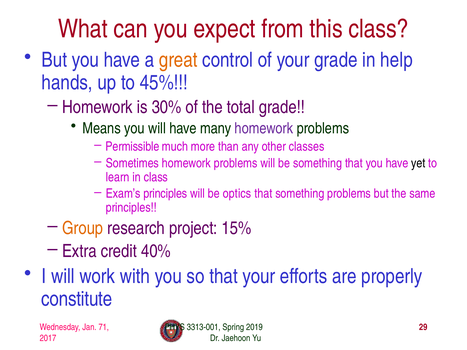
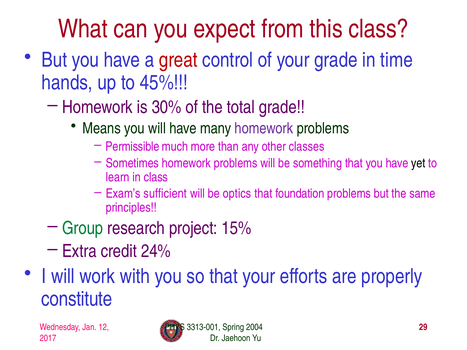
great colour: orange -> red (178, 60)
help: help -> time (397, 60)
Exam’s principles: principles -> sufficient (165, 194)
that something: something -> foundation (300, 194)
Group colour: orange -> green (83, 228)
40%: 40% -> 24% (156, 251)
71: 71 -> 12 (104, 328)
2019: 2019 -> 2004 (254, 328)
